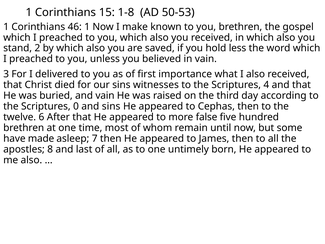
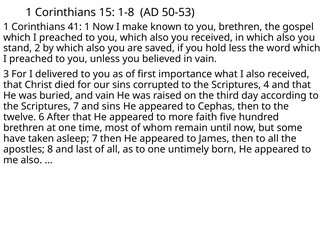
46: 46 -> 41 (75, 27)
witnesses: witnesses -> corrupted (156, 85)
Scriptures 0: 0 -> 7 (76, 106)
false: false -> faith (206, 117)
made: made -> taken (41, 138)
